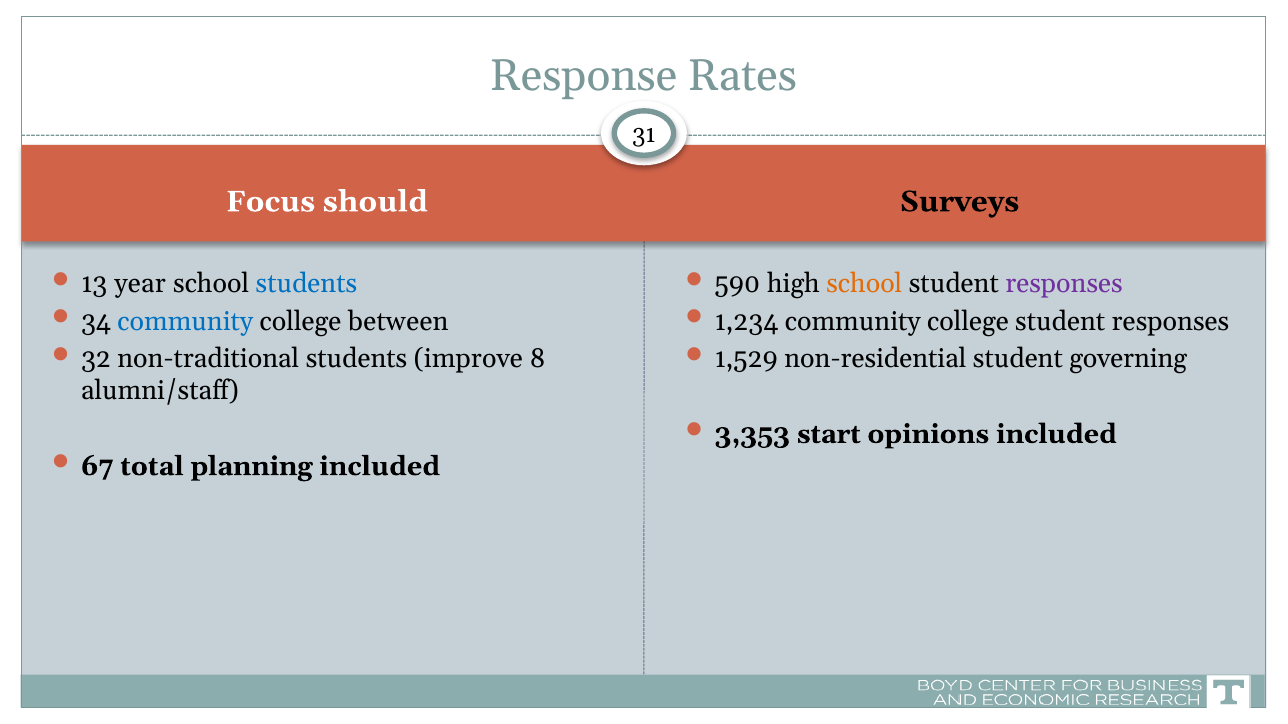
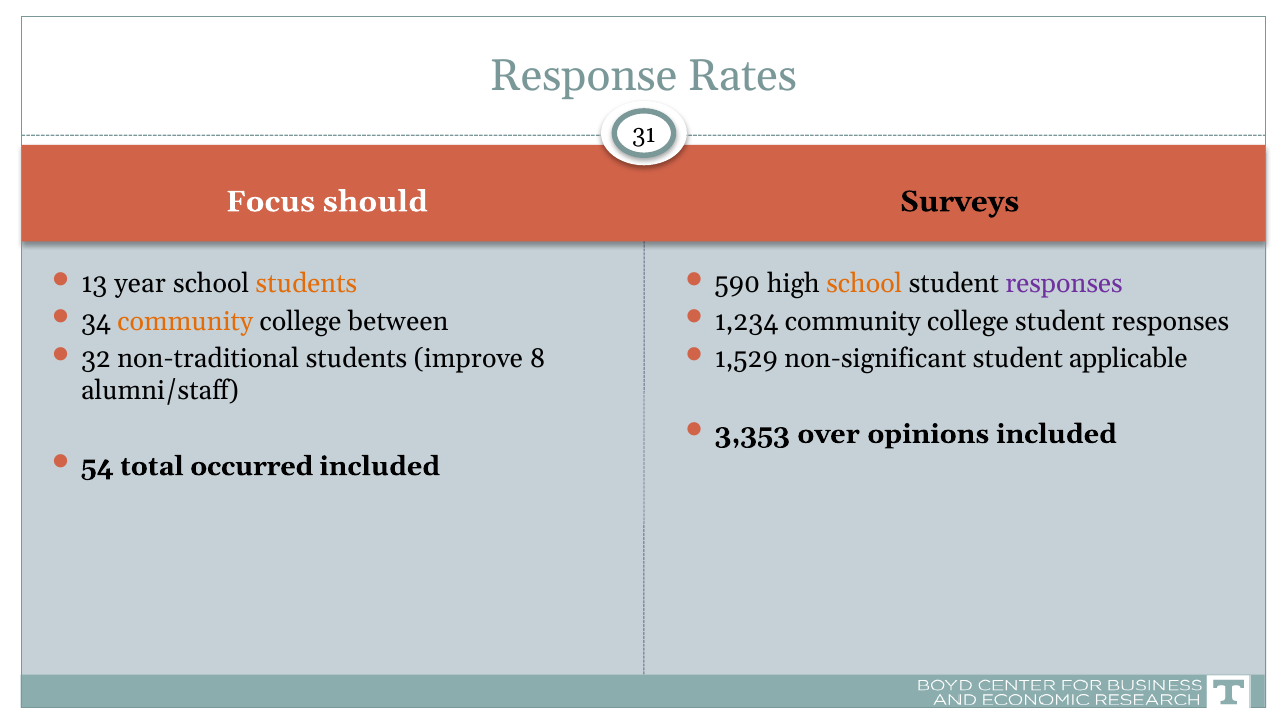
students colour: blue -> orange (306, 284)
community colour: blue -> orange (185, 321)
non-residential: non-residential -> non-significant (875, 359)
governing: governing -> applicable (1128, 359)
start: start -> over (829, 434)
67: 67 -> 54 (97, 467)
planning: planning -> occurred (252, 467)
